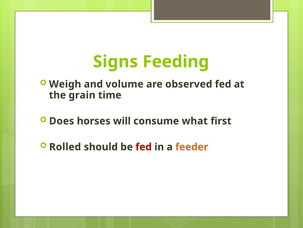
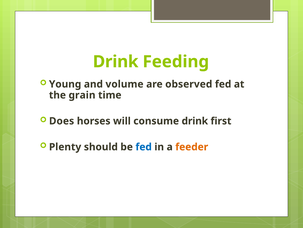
Signs: Signs -> Drink (116, 61)
Weigh: Weigh -> Young (65, 84)
consume what: what -> drink (195, 121)
Rolled: Rolled -> Plenty (65, 146)
fed colour: red -> blue (144, 146)
